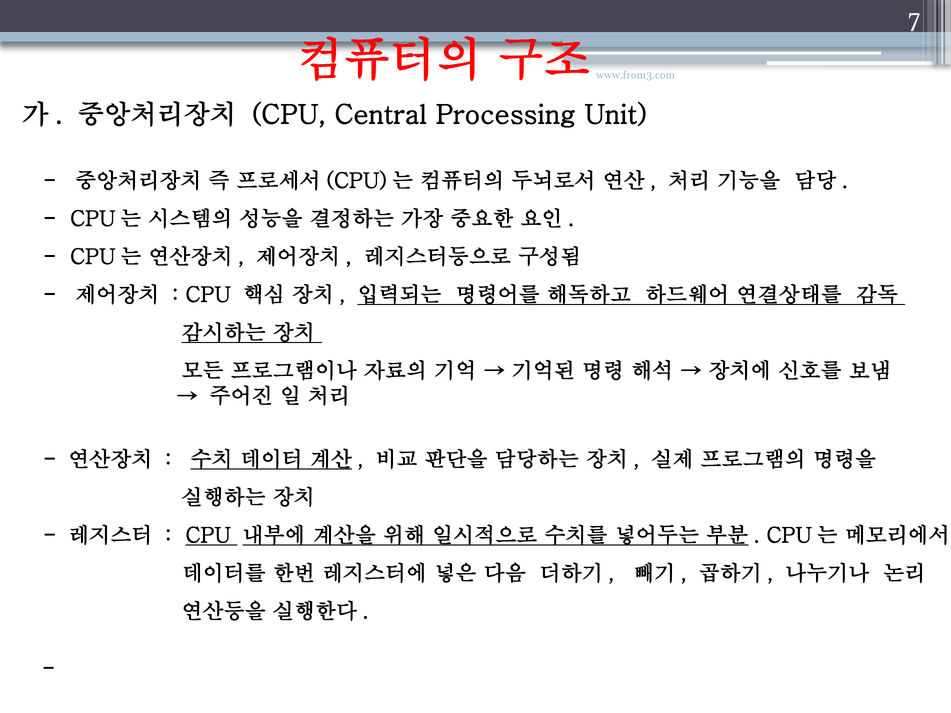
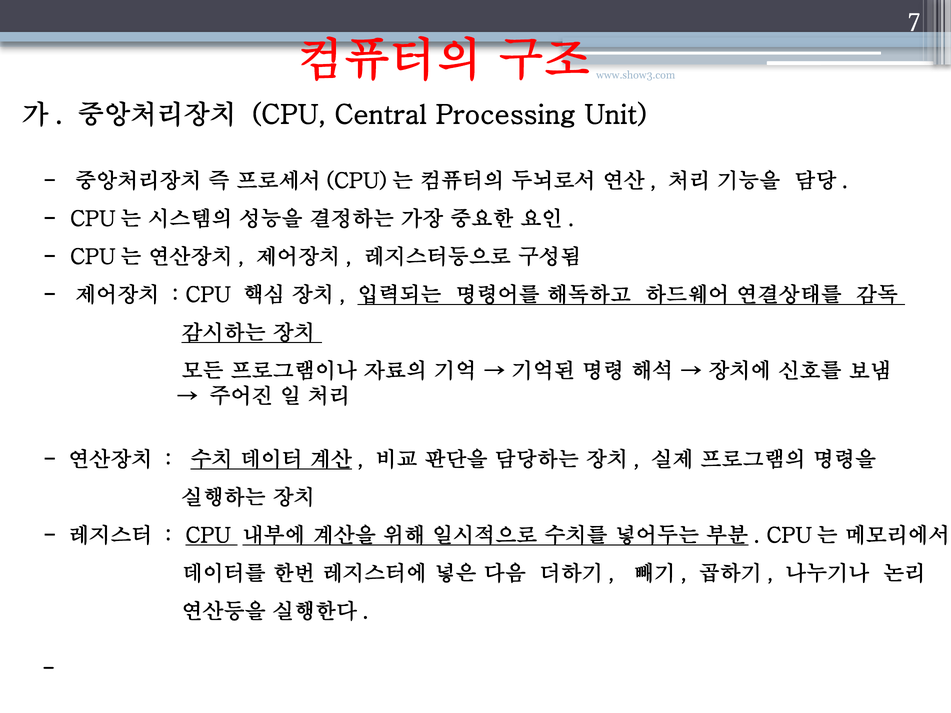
www.from3.com: www.from3.com -> www.show3.com (636, 75)
